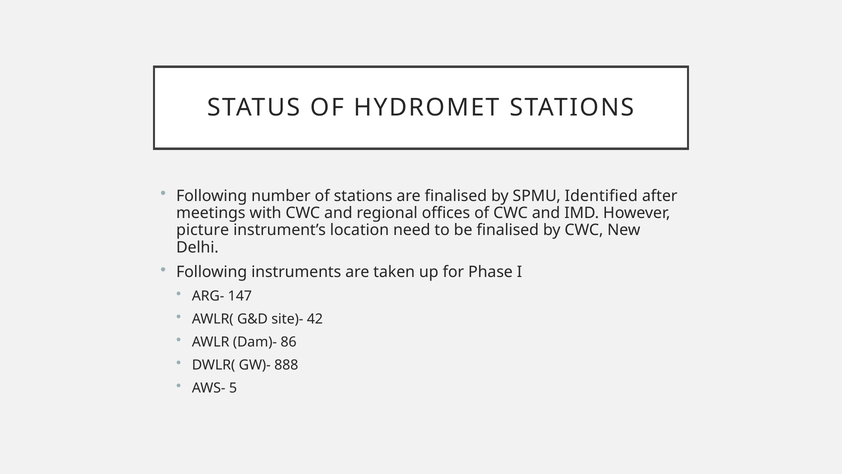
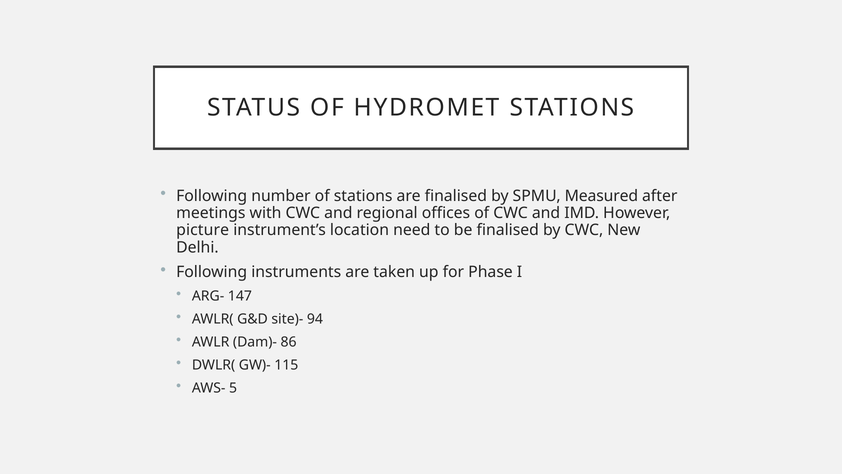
Identified: Identified -> Measured (601, 196)
42: 42 -> 94 (315, 319)
888: 888 -> 115 (286, 365)
